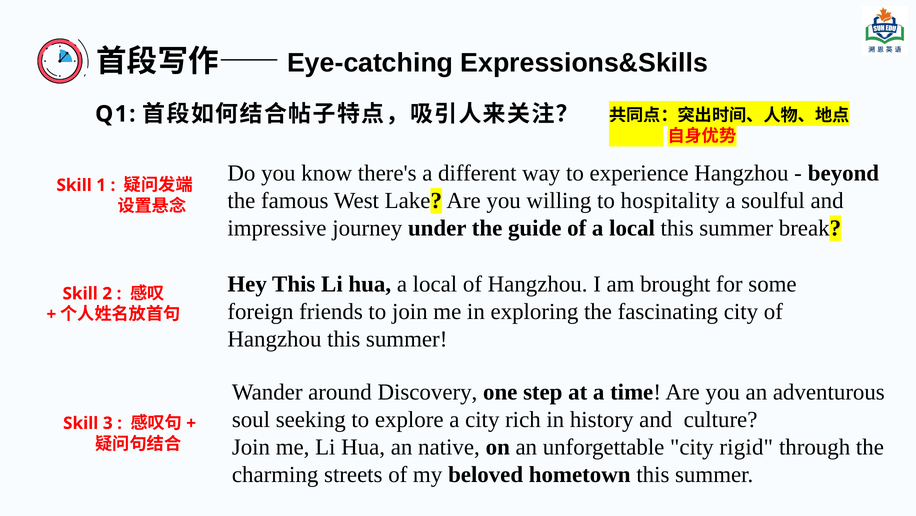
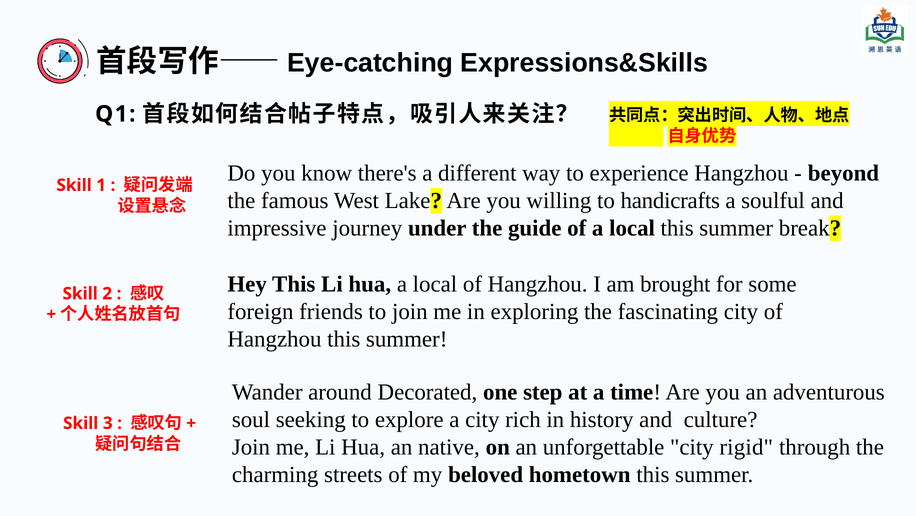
hospitality: hospitality -> handicrafts (670, 200)
Discovery: Discovery -> Decorated (427, 392)
